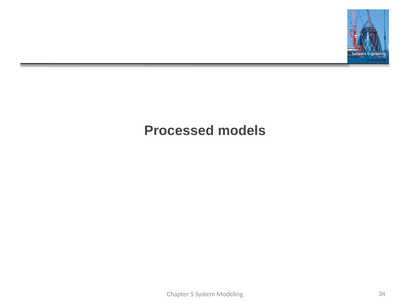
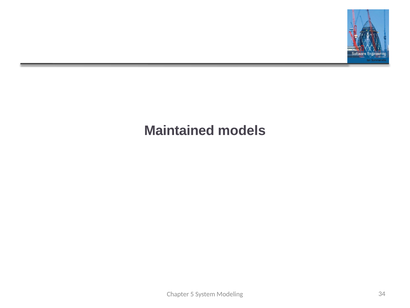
Processed: Processed -> Maintained (179, 131)
